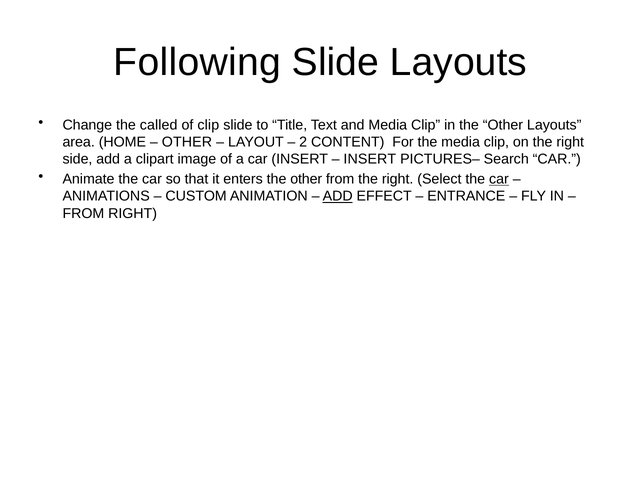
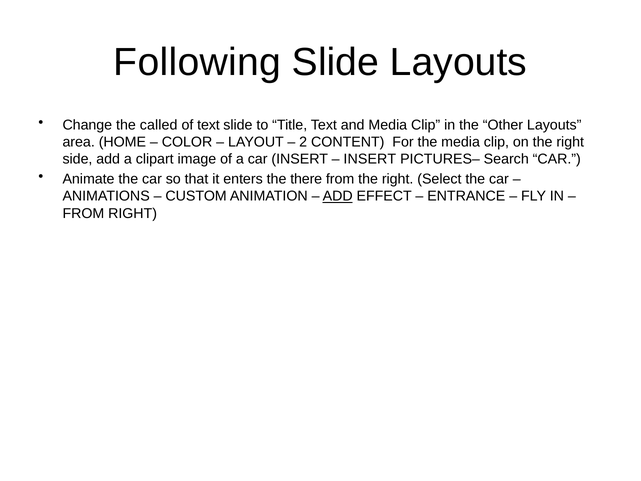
of clip: clip -> text (208, 125)
OTHER: OTHER -> COLOR (187, 142)
enters the other: other -> there (306, 179)
car underline: present -> none (499, 179)
